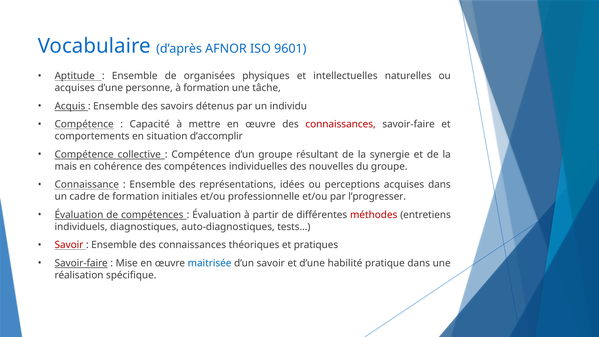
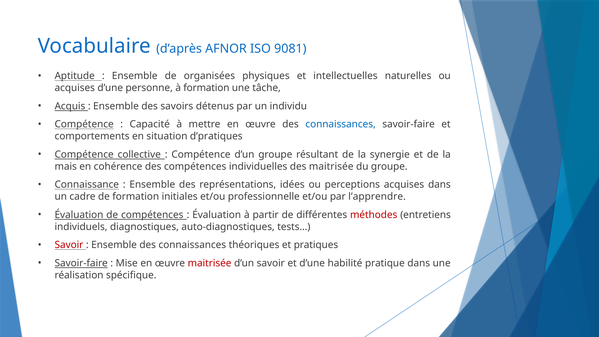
9601: 9601 -> 9081 (290, 49)
connaissances colour: red -> blue (341, 124)
d’accomplir: d’accomplir -> d’pratiques (216, 136)
des nouvelles: nouvelles -> maitrisée (331, 166)
l’progresser: l’progresser -> l’apprendre (377, 197)
maitrisée colour: blue -> red (210, 263)
